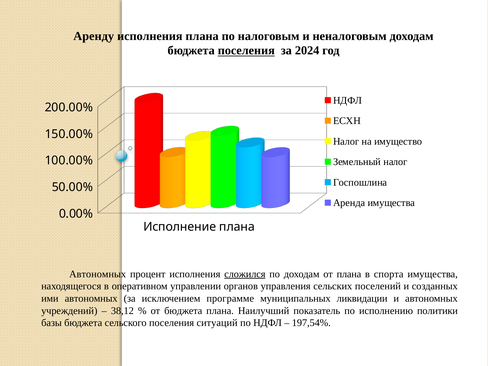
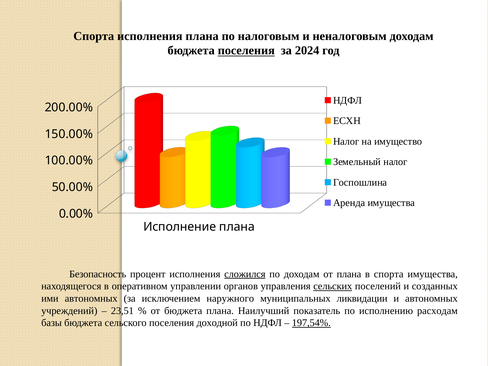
Аренду: Аренду -> Спорта (94, 36)
Автономных: Автономных -> Безопасность (98, 274)
сельских underline: none -> present (333, 286)
программе: программе -> наружного (230, 298)
38,12: 38,12 -> 23,51 (122, 311)
политики: политики -> расходам (437, 311)
ситуаций: ситуаций -> доходной (217, 323)
197,54% underline: none -> present (311, 323)
